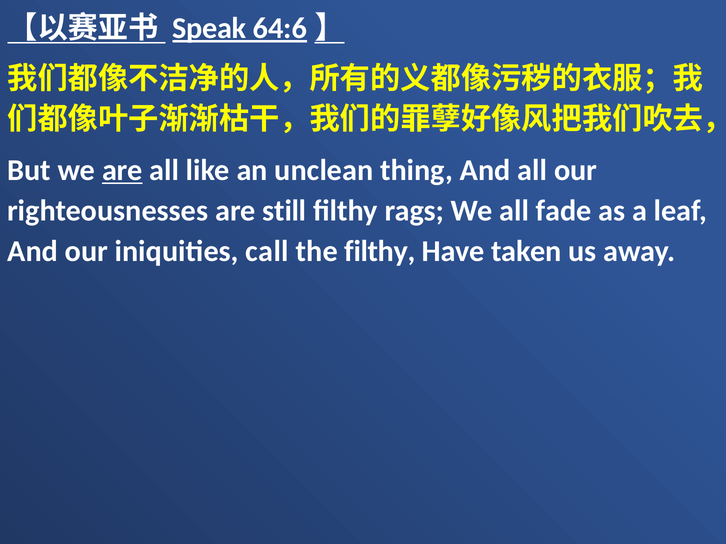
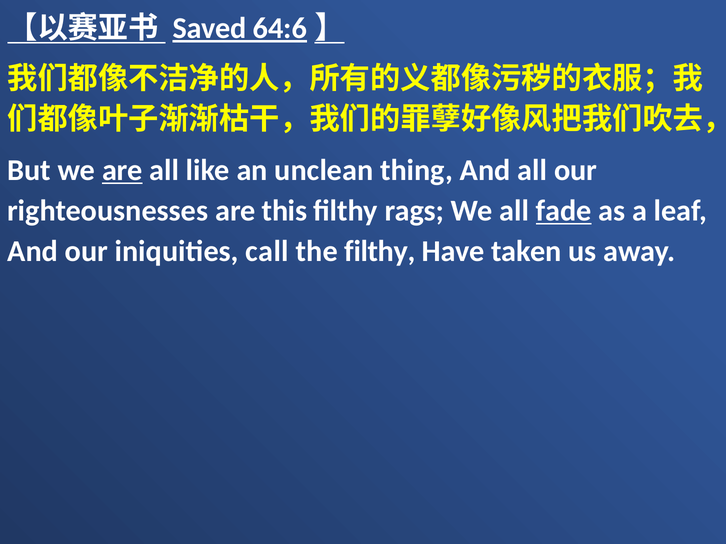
Speak: Speak -> Saved (209, 28)
still: still -> this (284, 211)
fade underline: none -> present (564, 211)
